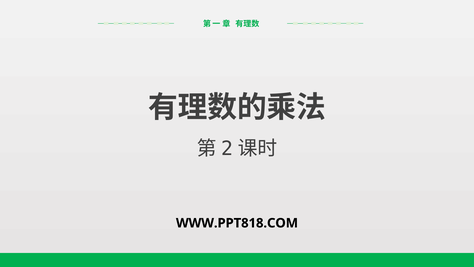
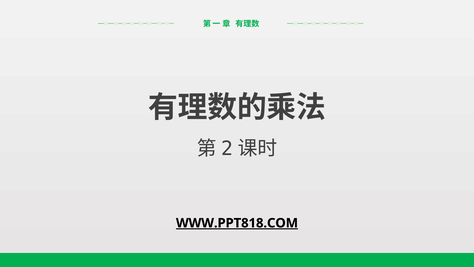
WWW.PPT818.COM underline: none -> present (237, 223)
